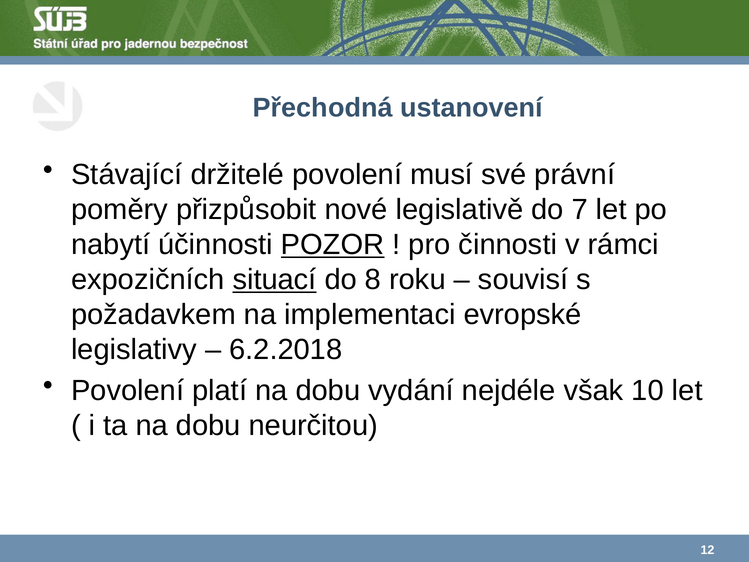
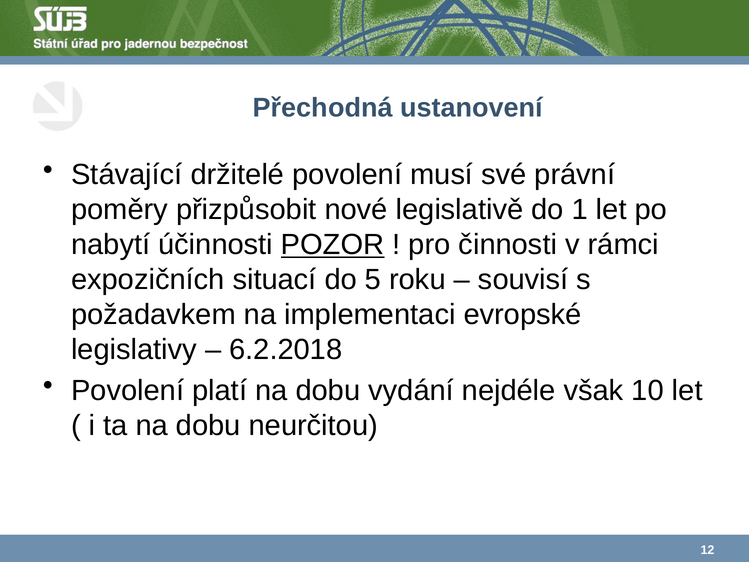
7: 7 -> 1 (580, 210)
situací underline: present -> none (275, 280)
8: 8 -> 5 (373, 280)
